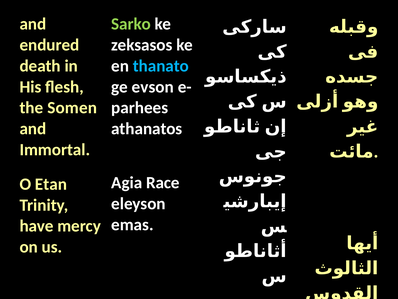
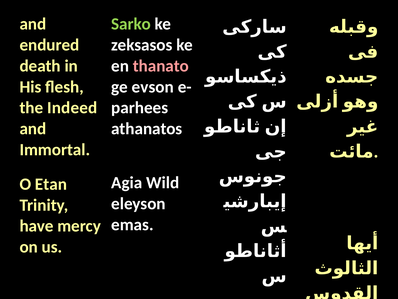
thanato colour: light blue -> pink (161, 66)
Somen: Somen -> Indeed (72, 108)
Race: Race -> Wild (163, 182)
